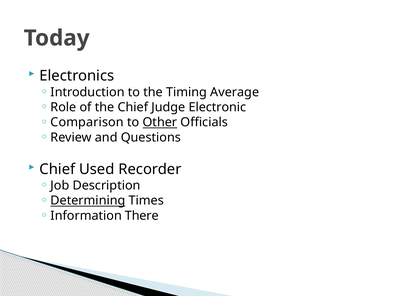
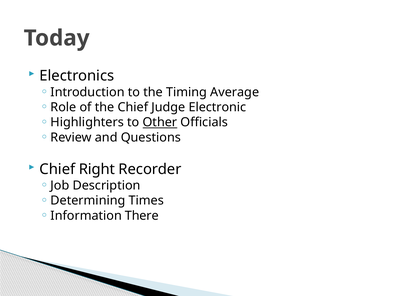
Comparison: Comparison -> Highlighters (87, 122)
Used: Used -> Right (97, 169)
Determining underline: present -> none (88, 201)
